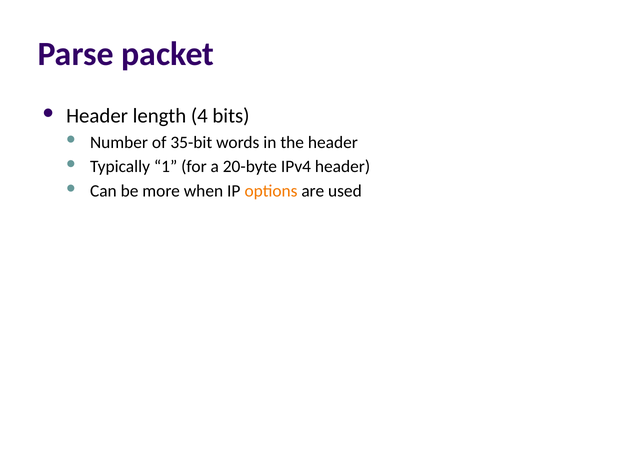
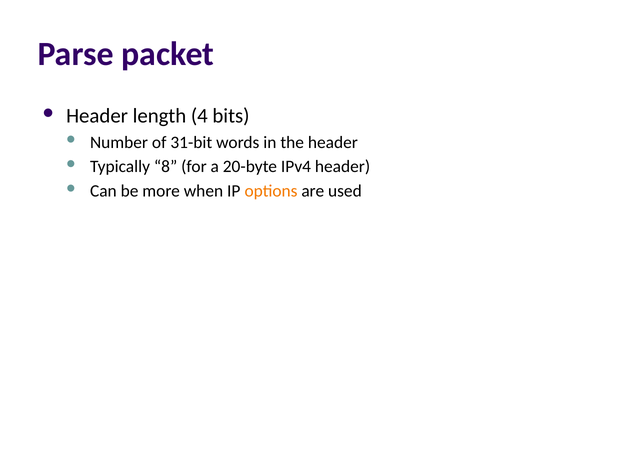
35-bit: 35-bit -> 31-bit (191, 142)
1: 1 -> 8 (166, 167)
